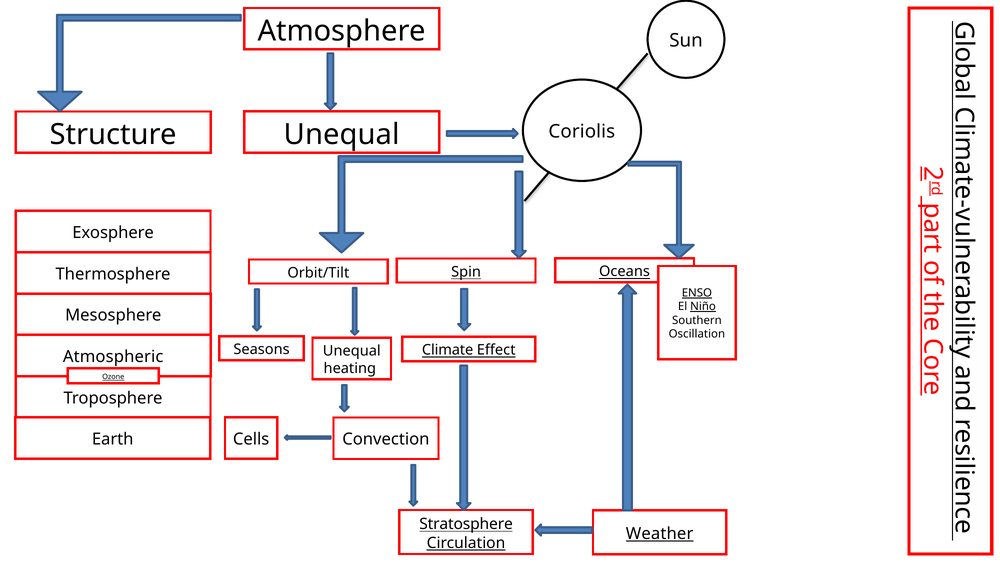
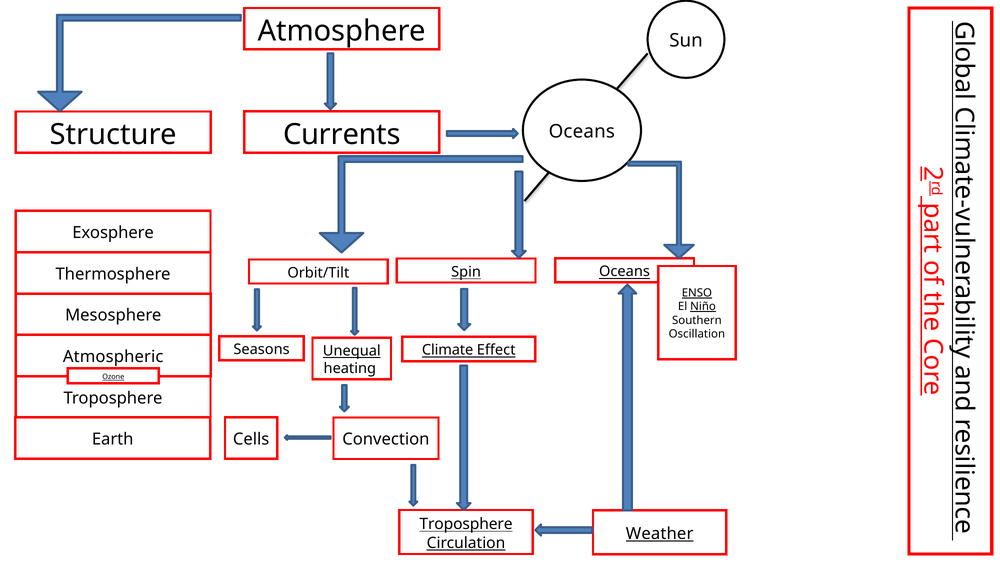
Coriolis: Coriolis -> Oceans (582, 131)
Unequal: Unequal -> Currents (342, 134)
Unequal underline: none -> present (352, 351)
Stratosphere: Stratosphere -> Troposphere (466, 524)
